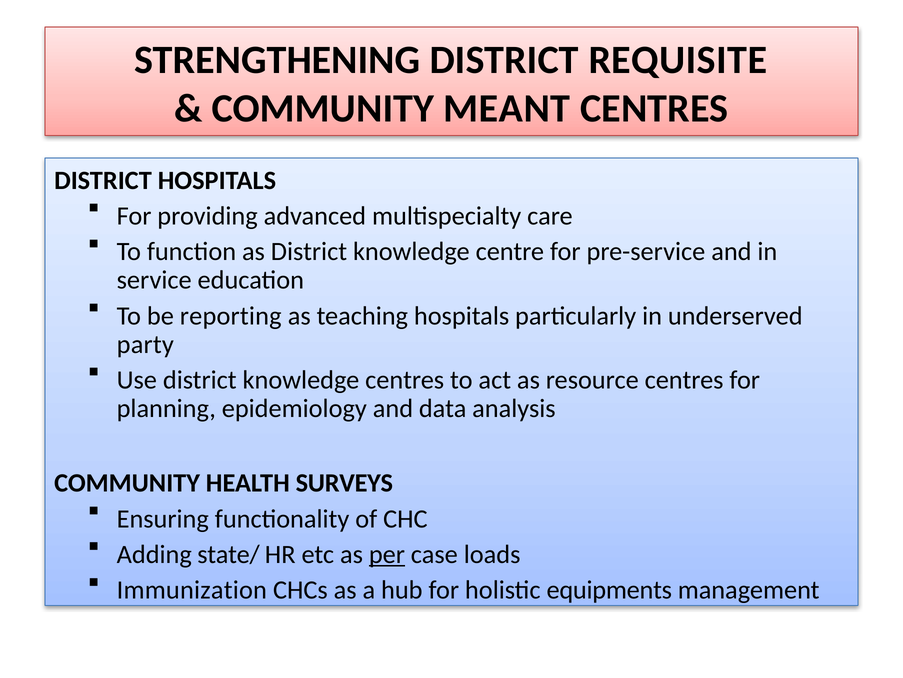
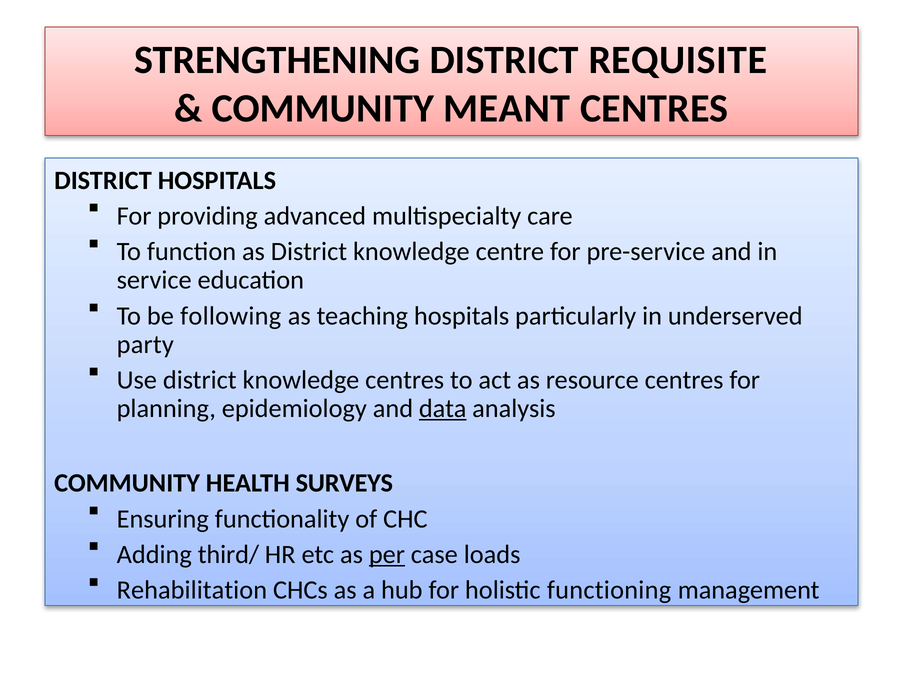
reporting: reporting -> following (231, 316)
data underline: none -> present (443, 408)
state/: state/ -> third/ (228, 554)
Immunization: Immunization -> Rehabilitation (192, 590)
equipments: equipments -> functioning (609, 590)
